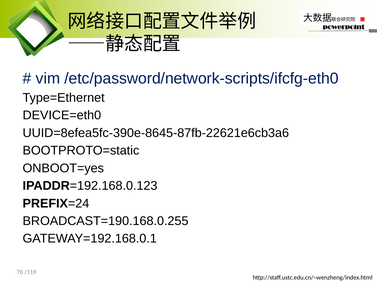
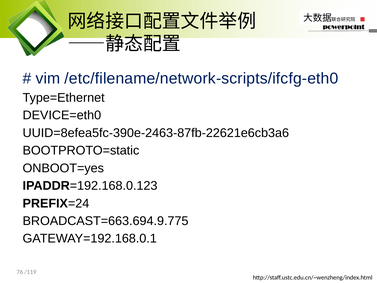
/etc/password/network-scripts/ifcfg-eth0: /etc/password/network-scripts/ifcfg-eth0 -> /etc/filename/network-scripts/ifcfg-eth0 (201, 78)
UUID=8efea5fc-390e-8645-87fb-22621e6cb3a6: UUID=8efea5fc-390e-8645-87fb-22621e6cb3a6 -> UUID=8efea5fc-390e-2463-87fb-22621e6cb3a6 (156, 133)
BROADCAST=190.168.0.255: BROADCAST=190.168.0.255 -> BROADCAST=663.694.9.775 (106, 221)
